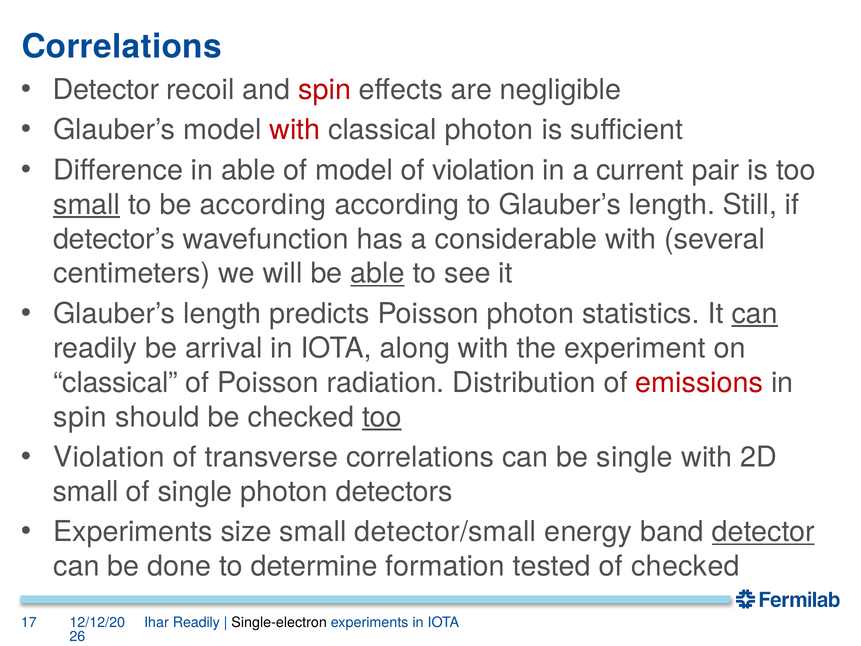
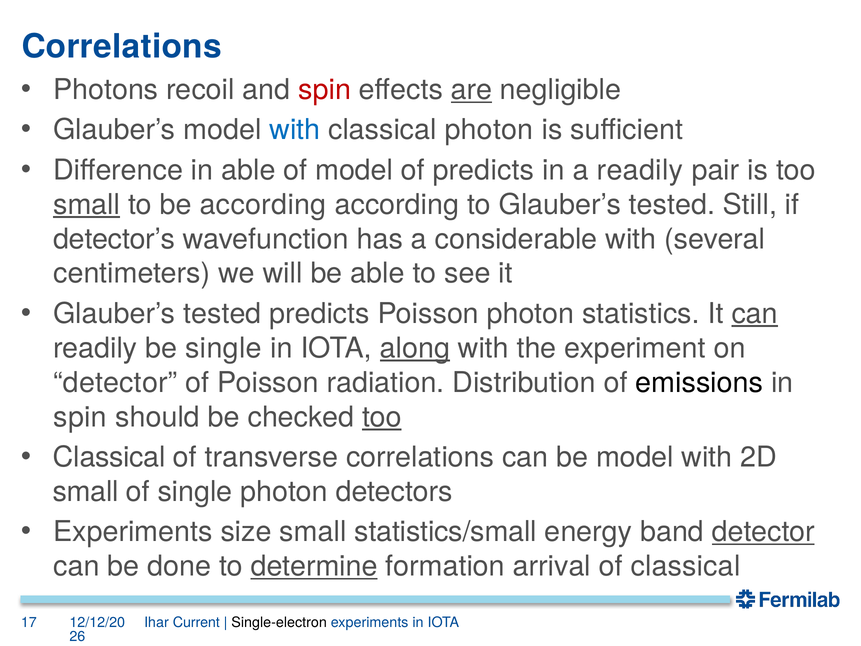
Detector: Detector -> Photons (106, 90)
are underline: none -> present (471, 90)
with colour: red -> blue (295, 130)
of violation: violation -> predicts (483, 170)
a current: current -> readily (640, 170)
to Glauber’s length: length -> tested (672, 205)
able underline: present -> none (378, 273)
length: length -> tested (222, 314)
be arrival: arrival -> single (224, 348)
along underline: none -> present (415, 348)
classical: classical -> detector (115, 382)
emissions colour: red -> black (699, 382)
Violation: Violation -> Classical (109, 457)
be single: single -> model (635, 457)
detector/small: detector/small -> statistics/small (446, 532)
determine underline: none -> present (314, 566)
tested: tested -> arrival (552, 566)
of checked: checked -> classical (686, 566)
Ihar Readily: Readily -> Current (196, 622)
